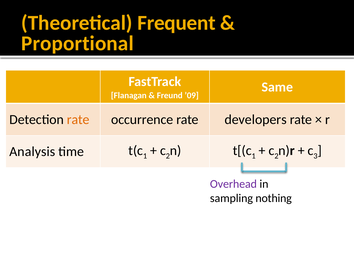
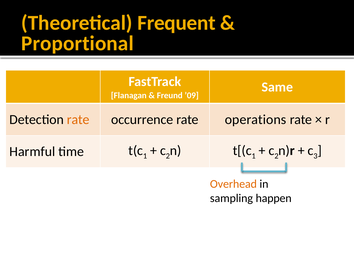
developers: developers -> operations (256, 119)
Analysis: Analysis -> Harmful (32, 151)
Overhead colour: purple -> orange (233, 184)
nothing: nothing -> happen (274, 198)
